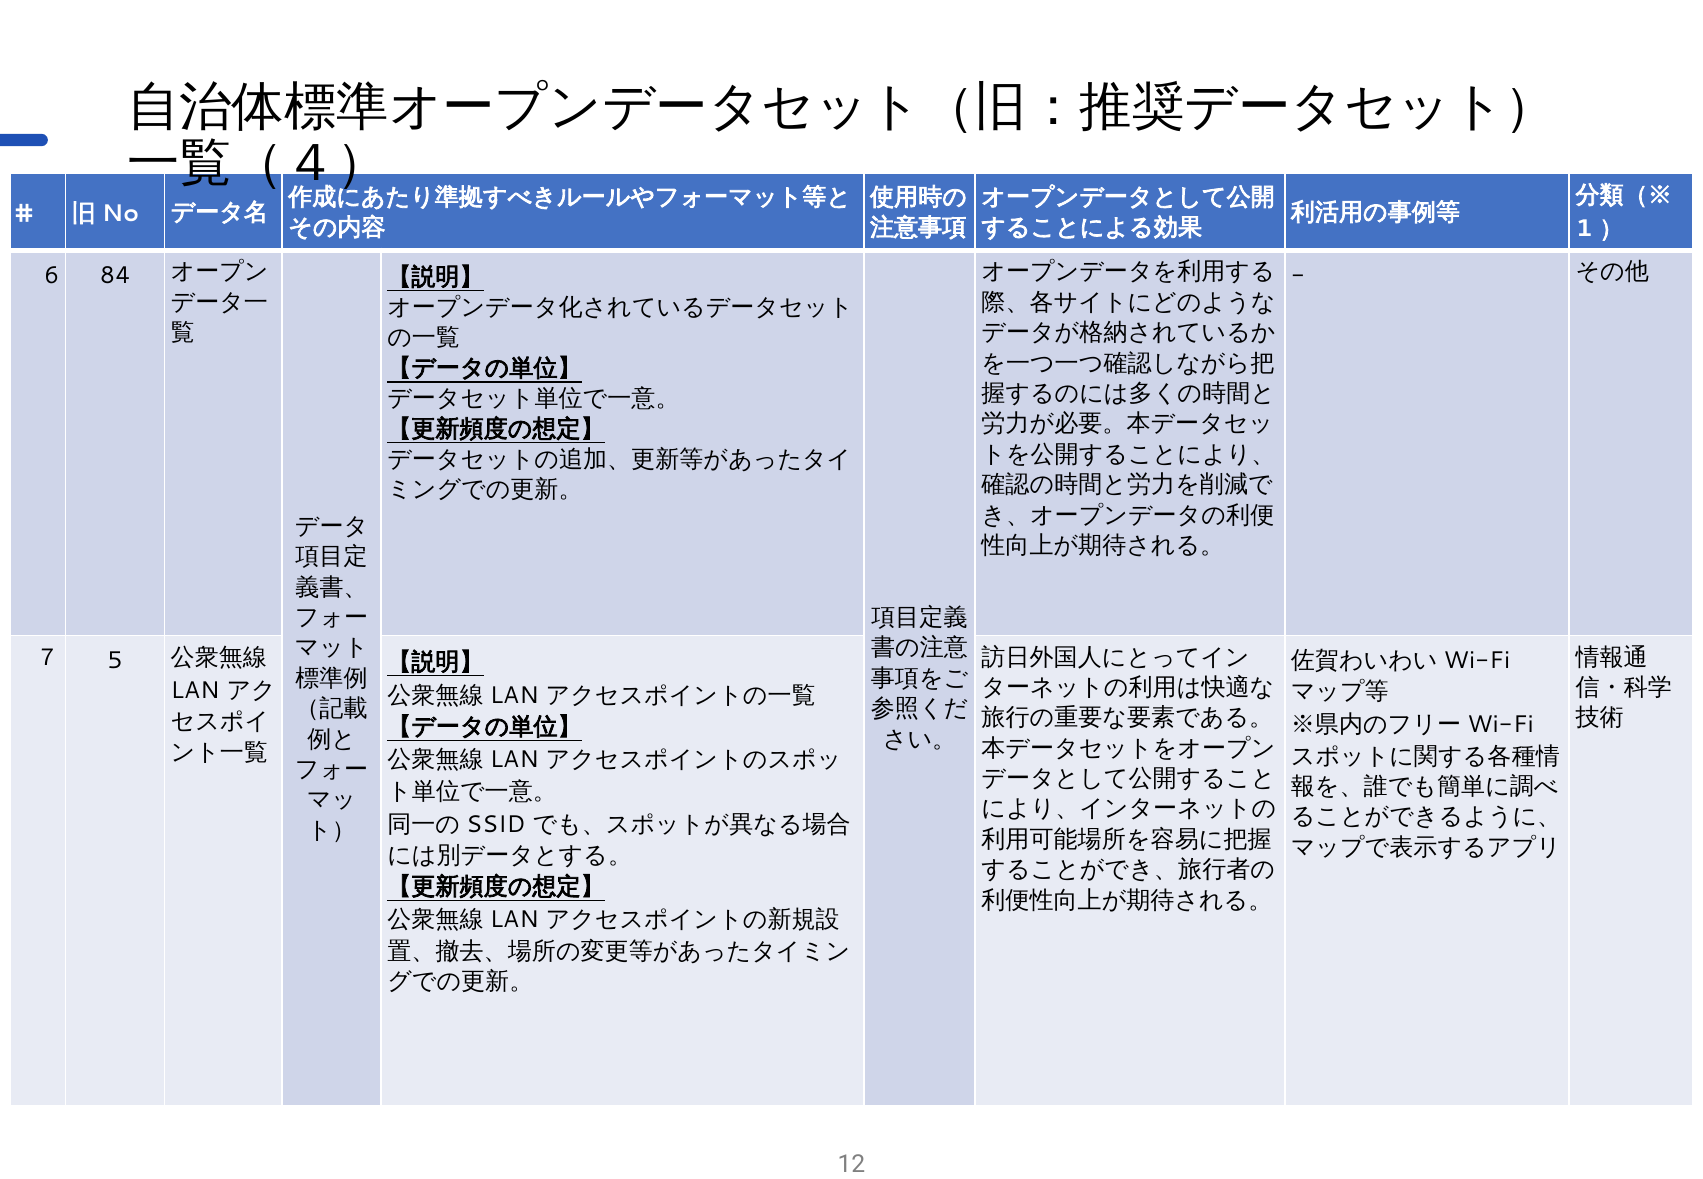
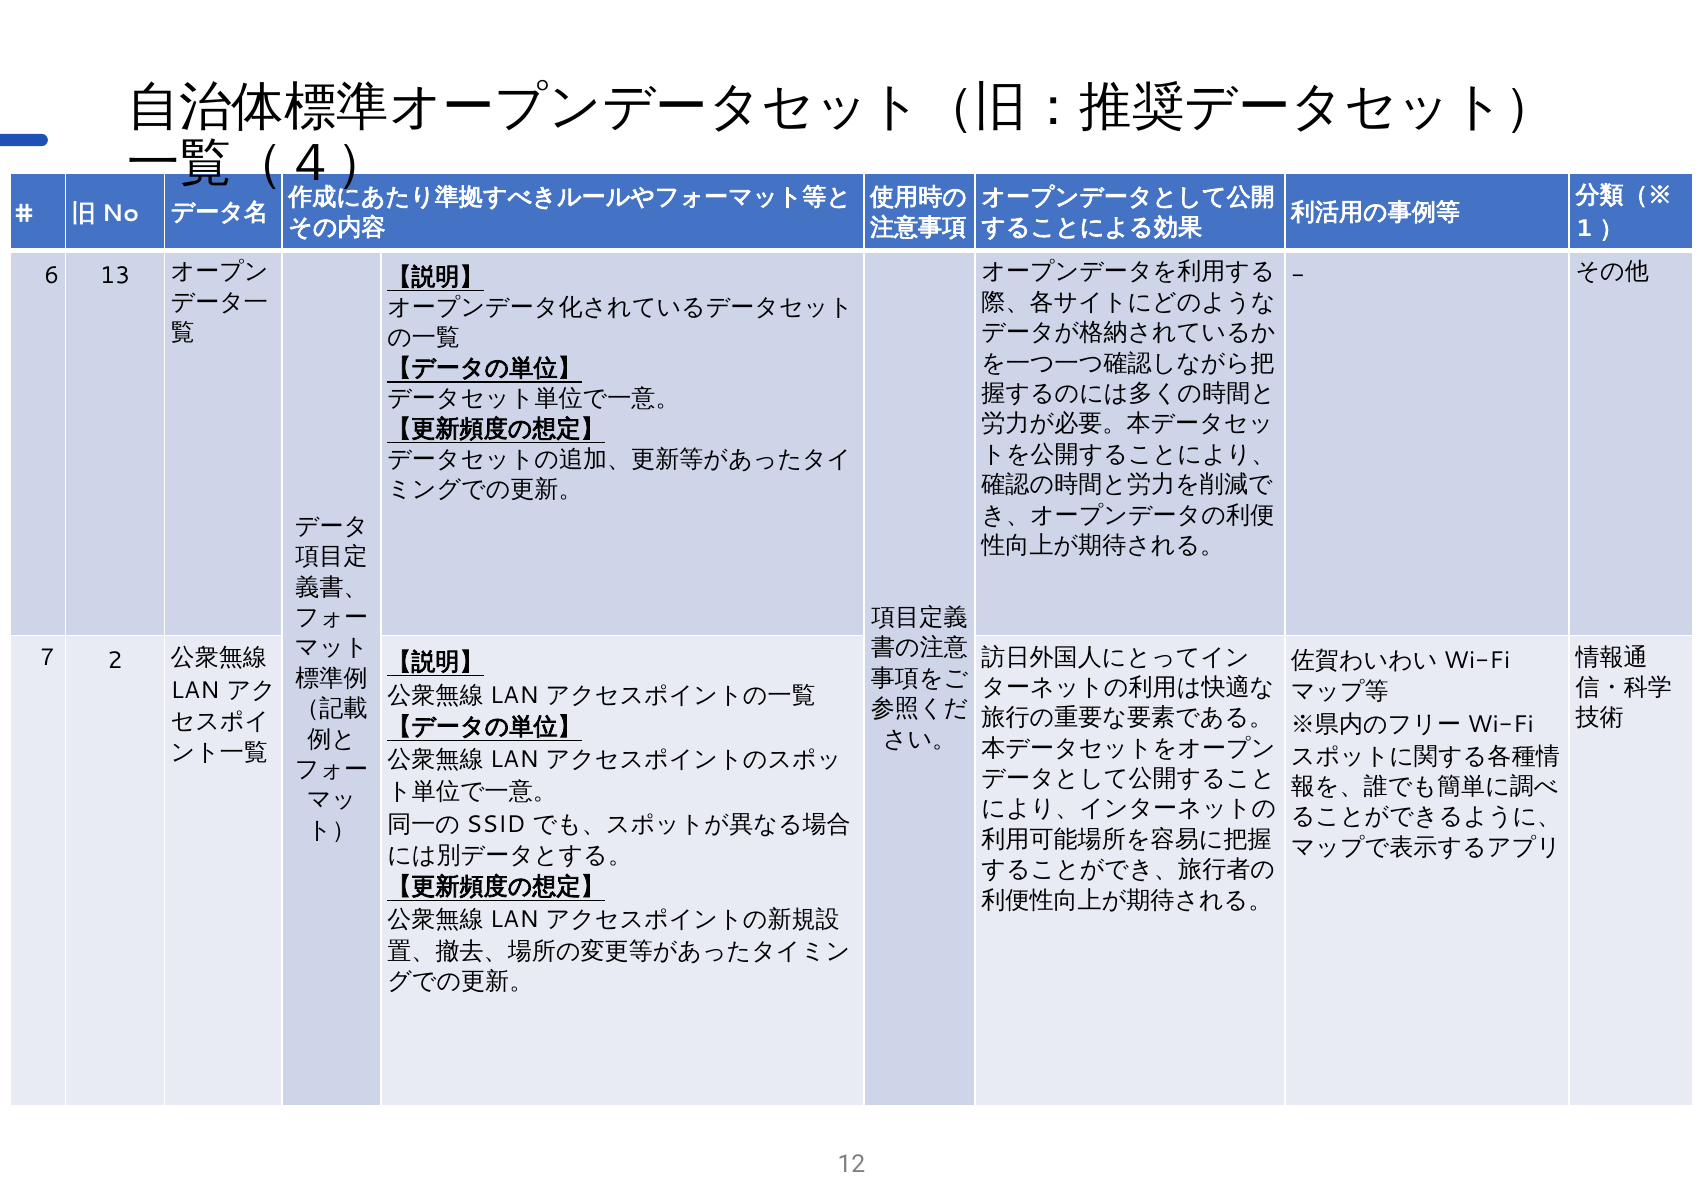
84: 84 -> 13 (115, 275)
5: 5 -> 2 (115, 660)
